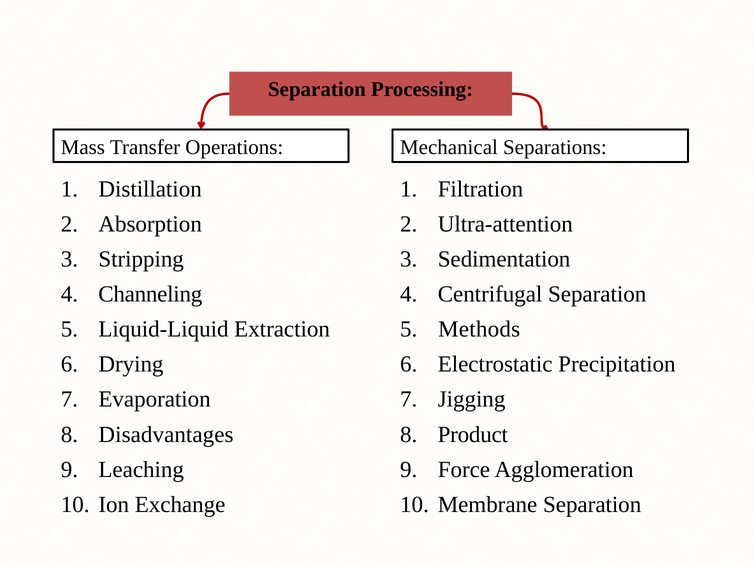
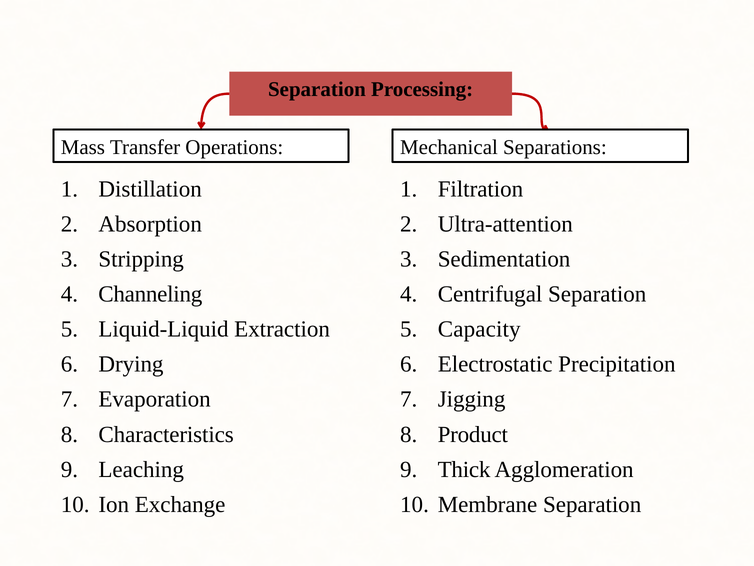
Methods: Methods -> Capacity (479, 329)
Disadvantages: Disadvantages -> Characteristics (166, 434)
Force: Force -> Thick (464, 469)
